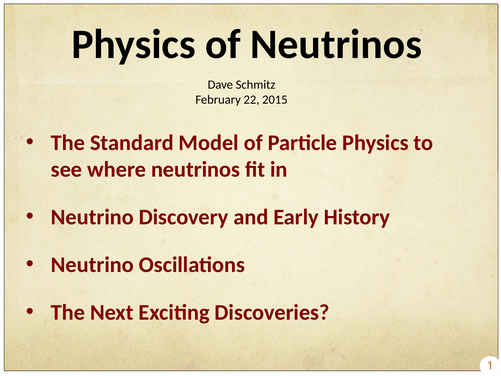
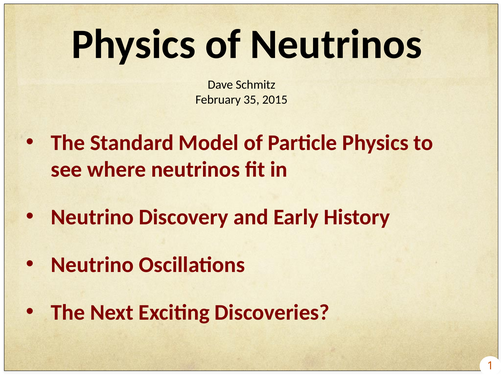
22: 22 -> 35 (251, 100)
